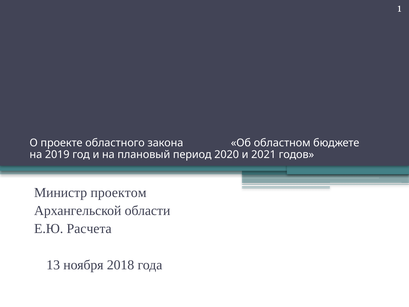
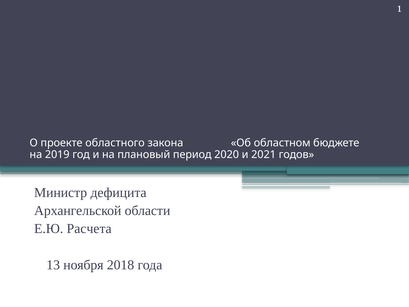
проектом: проектом -> дефицита (119, 192)
